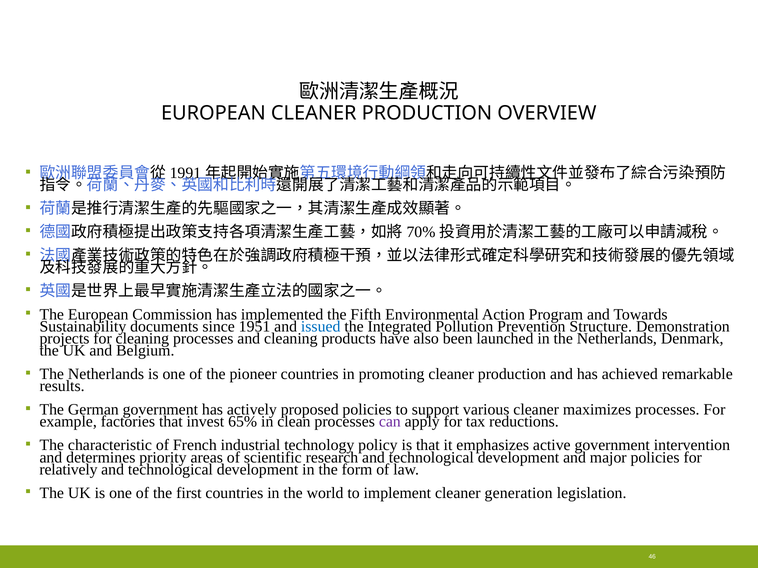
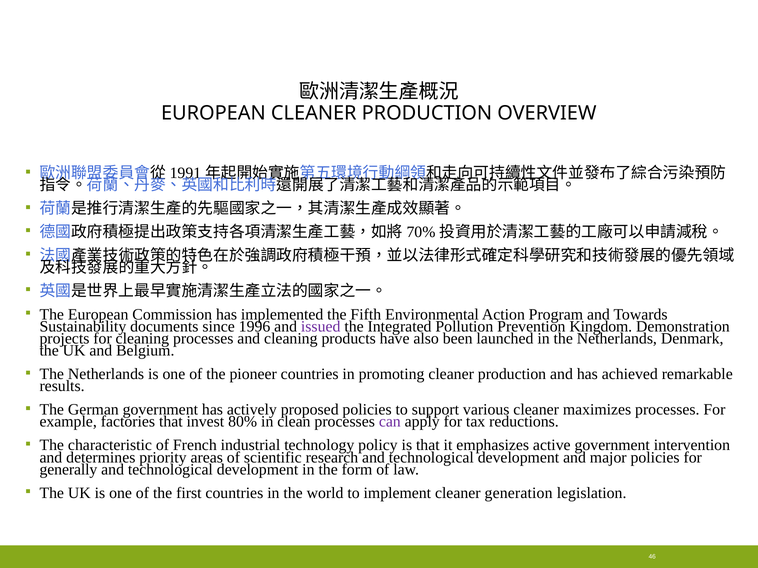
1951: 1951 -> 1996 (255, 327)
issued colour: blue -> purple (321, 327)
Structure: Structure -> Kingdom (601, 327)
65%: 65% -> 80% (243, 422)
relatively: relatively -> generally (68, 470)
